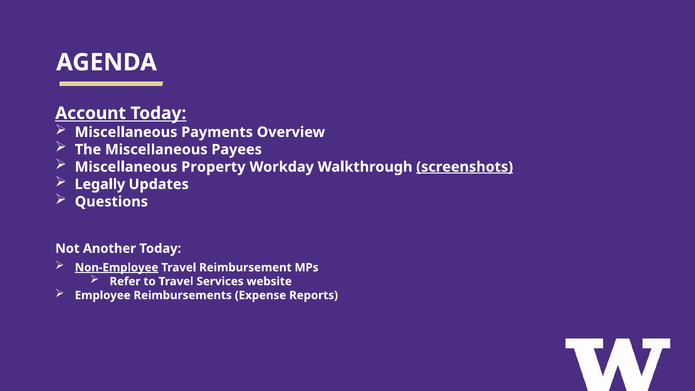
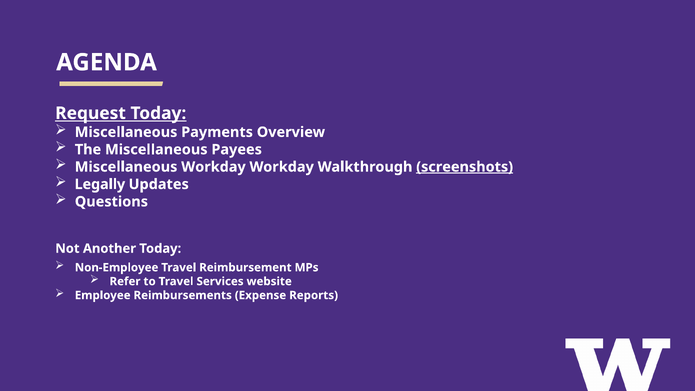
Account: Account -> Request (91, 113)
Miscellaneous Property: Property -> Workday (213, 167)
Non-Employee underline: present -> none (117, 267)
